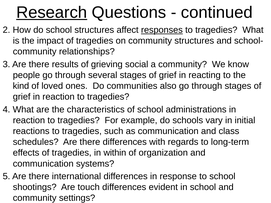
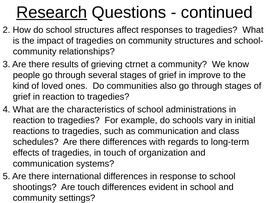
responses underline: present -> none (162, 30)
social: social -> ctrnet (137, 64)
reacting: reacting -> improve (205, 75)
in within: within -> touch (115, 153)
